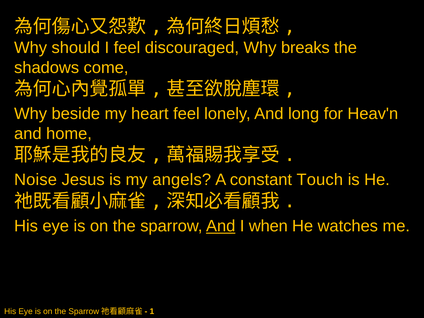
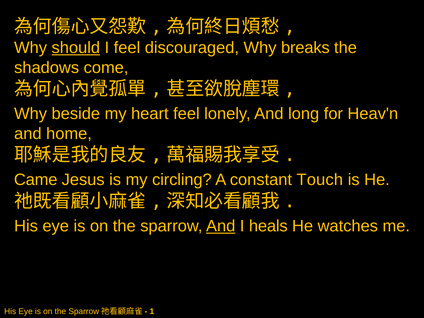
should underline: none -> present (76, 48)
Noise: Noise -> Came (36, 180)
angels: angels -> circling (182, 180)
when: when -> heals (268, 226)
